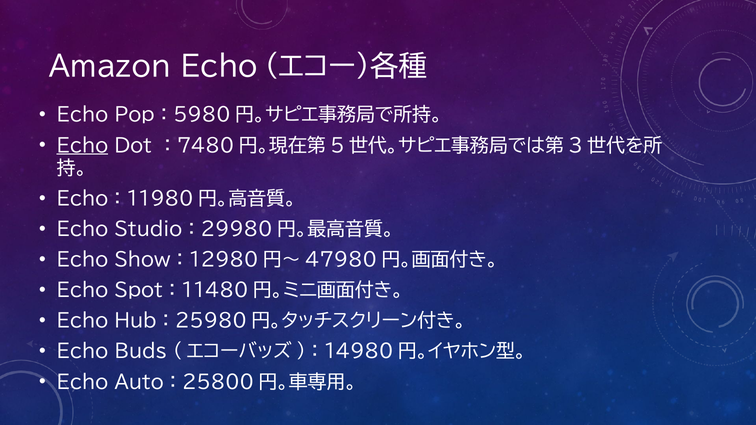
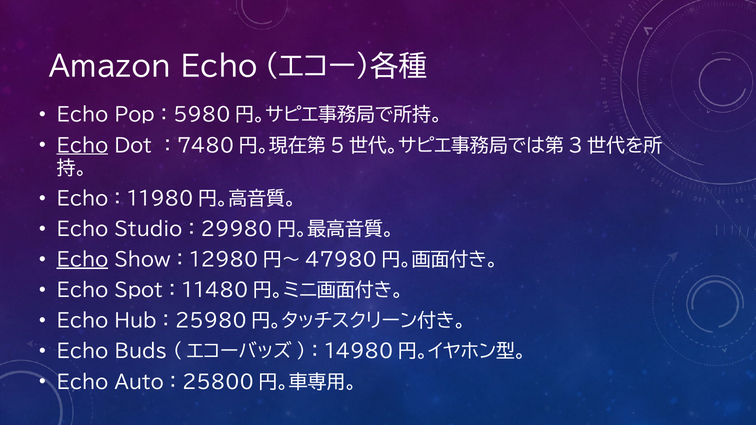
Echo underline: none -> present (82, 260)
